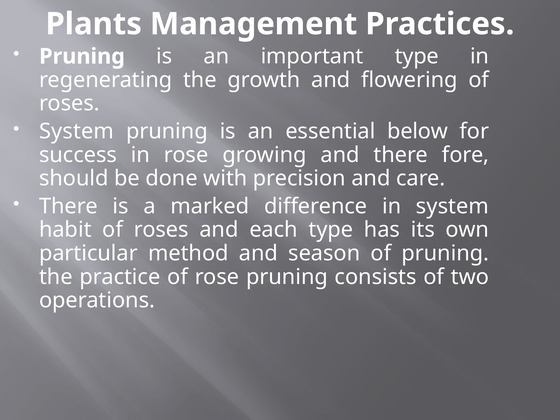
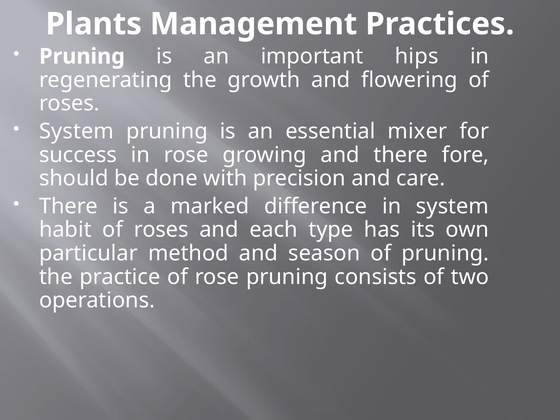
important type: type -> hips (417, 56)
below: below -> mixer (417, 131)
